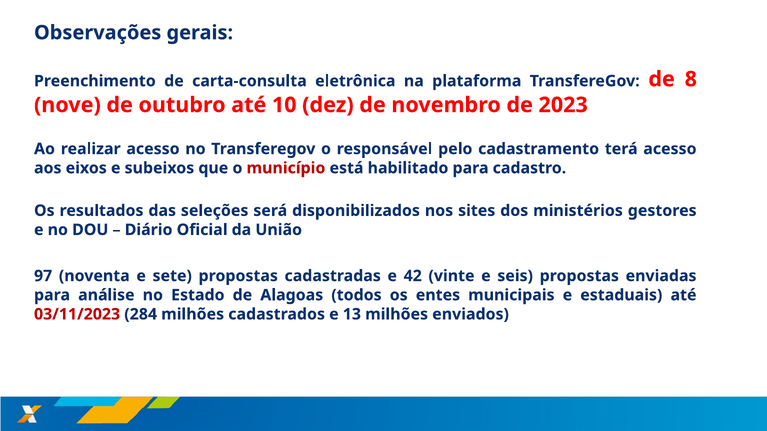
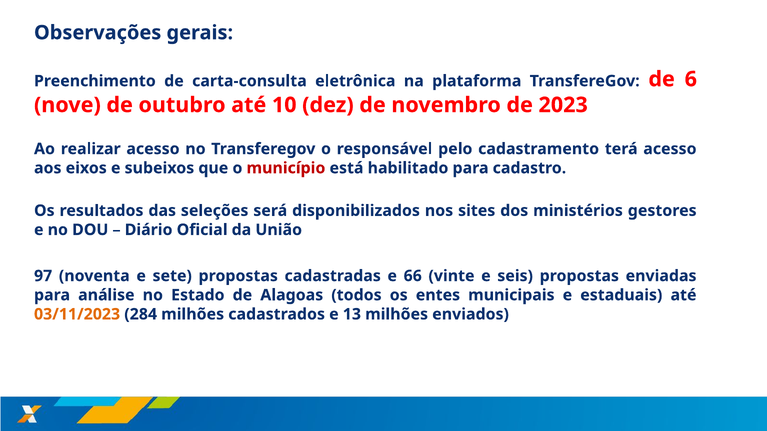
8: 8 -> 6 (691, 79)
42: 42 -> 66 (413, 276)
03/11/2023 colour: red -> orange (77, 314)
